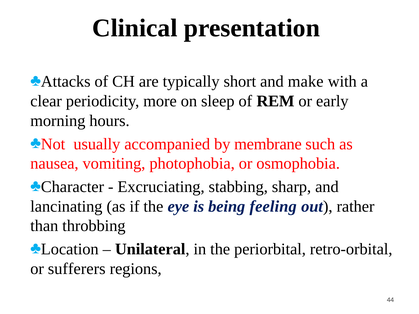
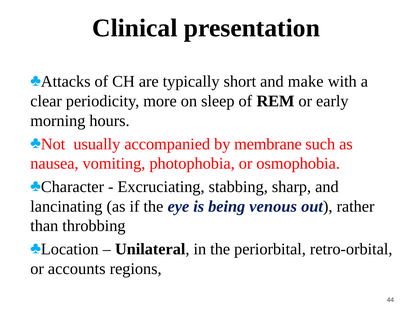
feeling: feeling -> venous (273, 207)
sufferers: sufferers -> accounts (77, 269)
